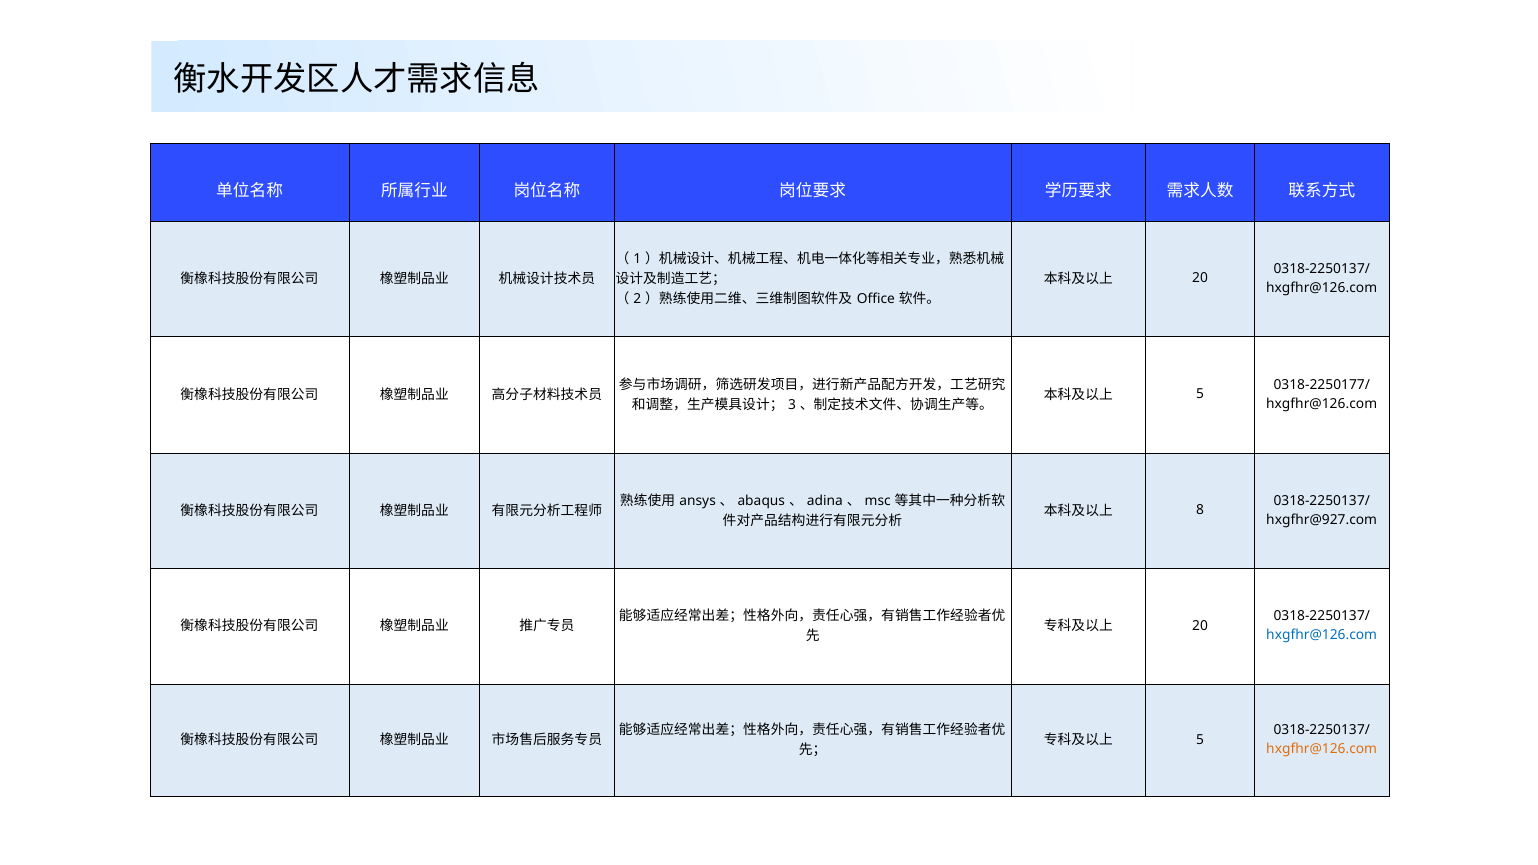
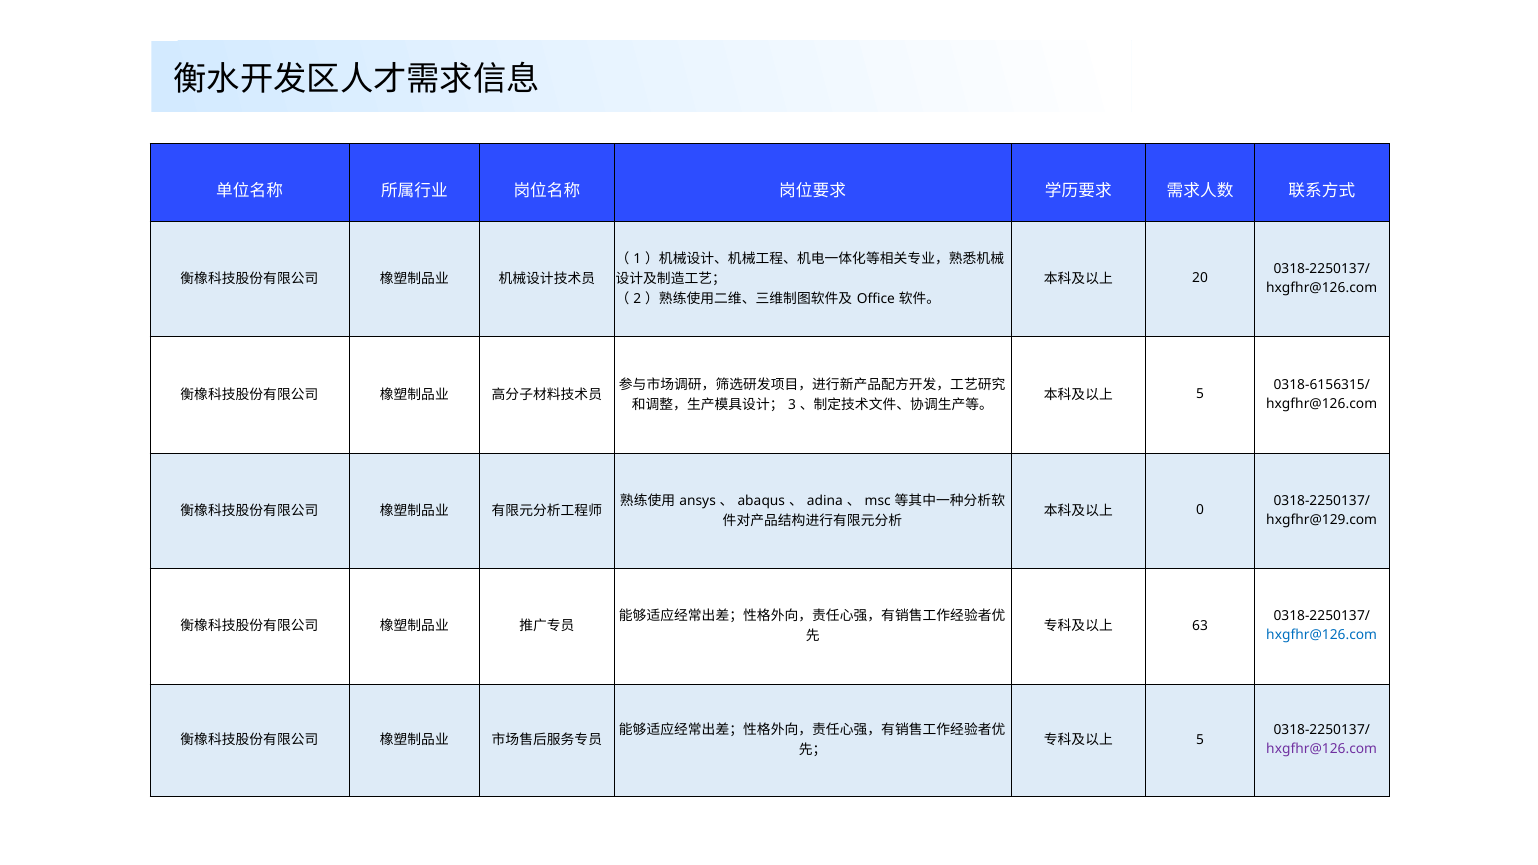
0318-2250177/: 0318-2250177/ -> 0318-6156315/ (1322, 385)
8: 8 -> 0 (1200, 510)
hxgfhr@927.com: hxgfhr@927.com -> hxgfhr@129.com (1322, 520)
20: 20 -> 63 (1200, 626)
hxgfhr@126.com colour: orange -> purple (1322, 749)
